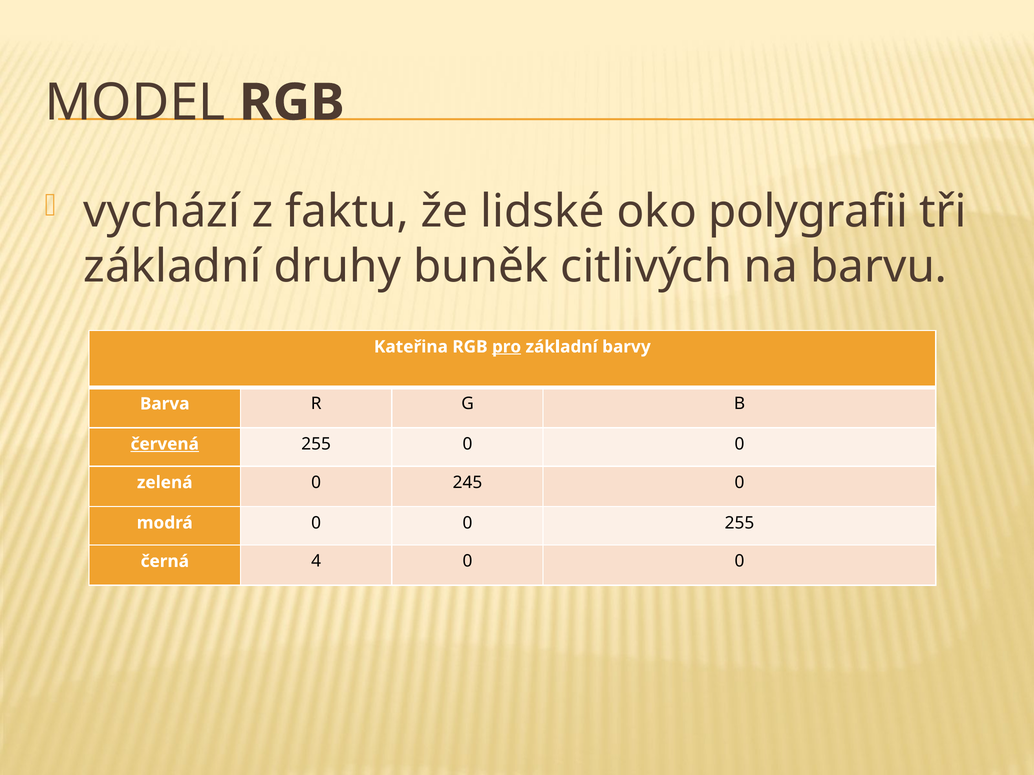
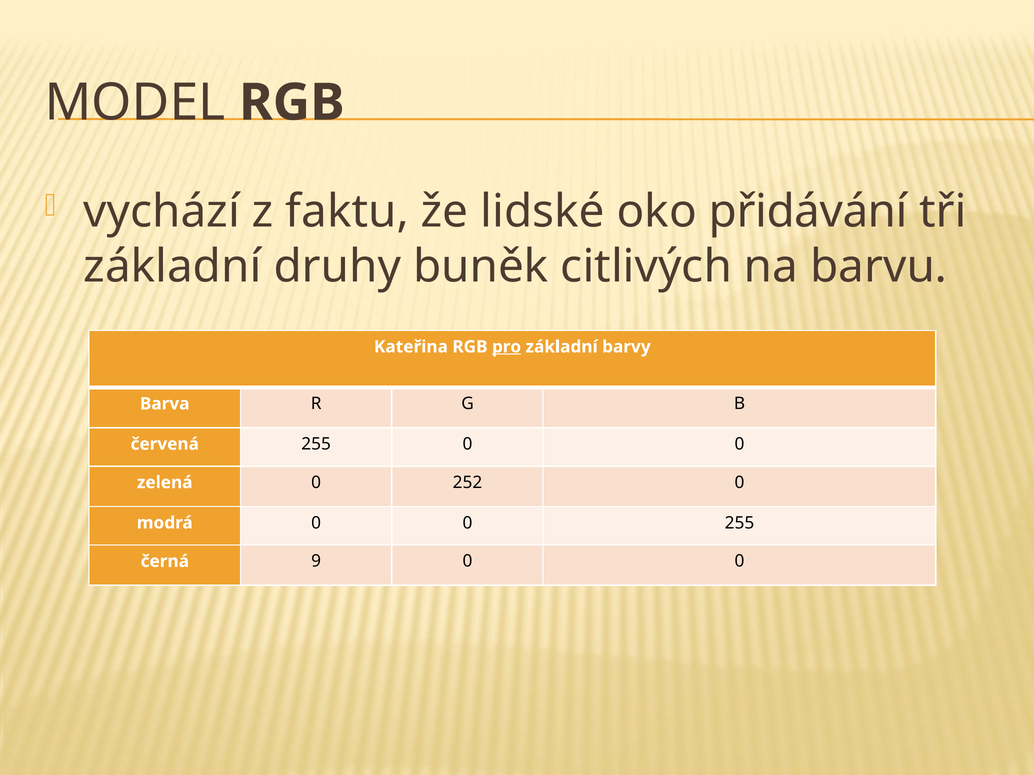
polygrafii: polygrafii -> přidávání (808, 212)
červená underline: present -> none (165, 444)
245: 245 -> 252 (467, 483)
4: 4 -> 9 (316, 562)
